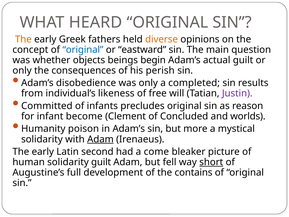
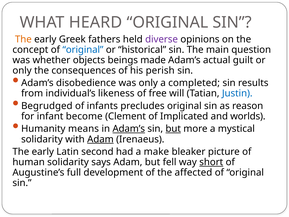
diverse colour: orange -> purple (162, 39)
eastward: eastward -> historical (142, 50)
begin: begin -> made (153, 60)
Justin colour: purple -> blue (237, 93)
Committed: Committed -> Begrudged (47, 106)
Concluded: Concluded -> Implicated (184, 116)
poison: poison -> means (83, 129)
Adam’s underline: none -> present (129, 129)
but underline: none -> present (173, 129)
come: come -> make (156, 152)
solidarity guilt: guilt -> says (101, 162)
contains: contains -> affected (193, 172)
